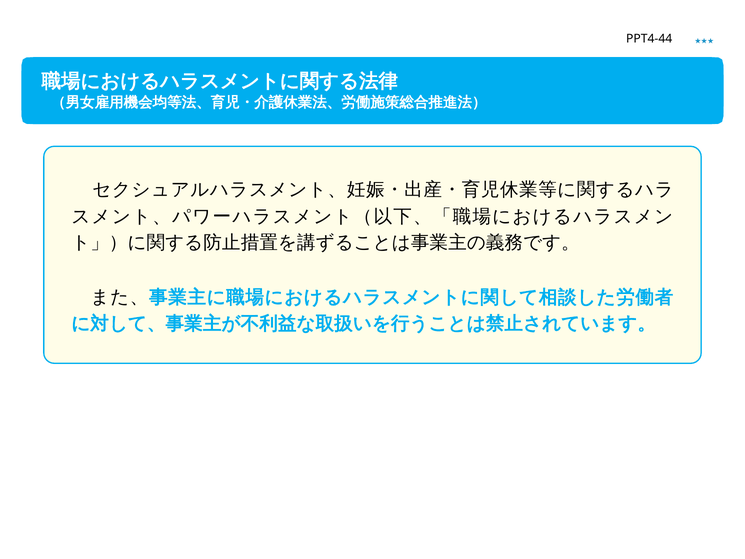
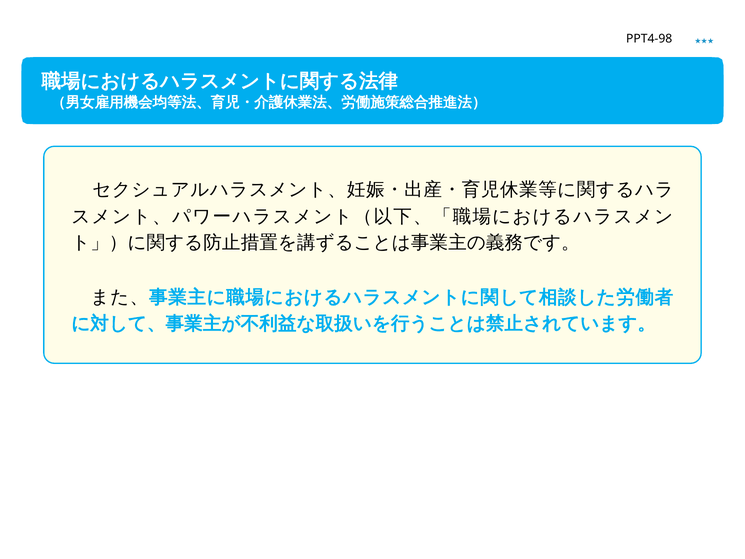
PPT4-44: PPT4-44 -> PPT4-98 (649, 39)
